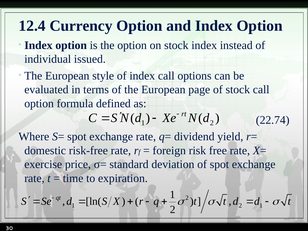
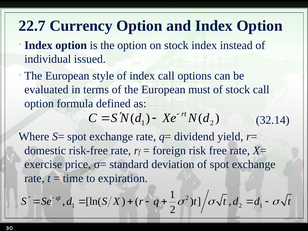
12.4: 12.4 -> 22.7 (32, 26)
page: page -> must (199, 90)
22.74: 22.74 -> 32.14 (273, 120)
